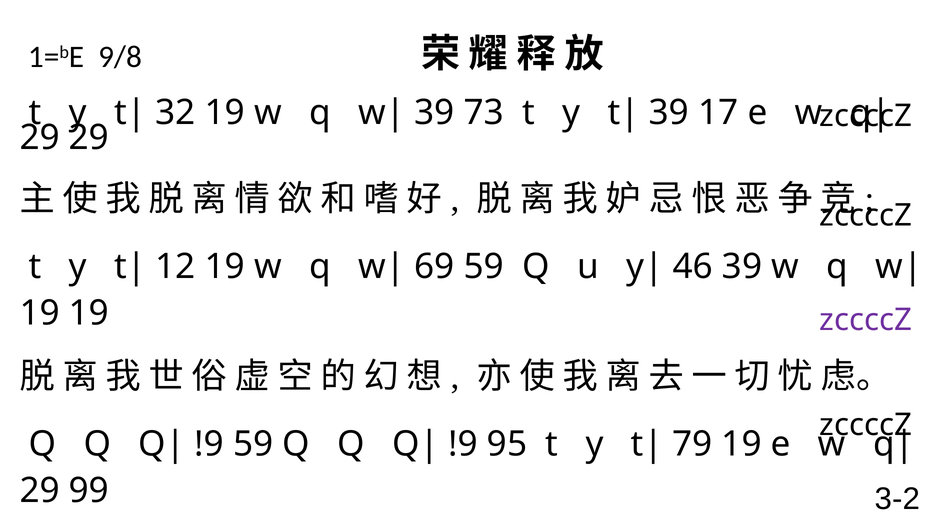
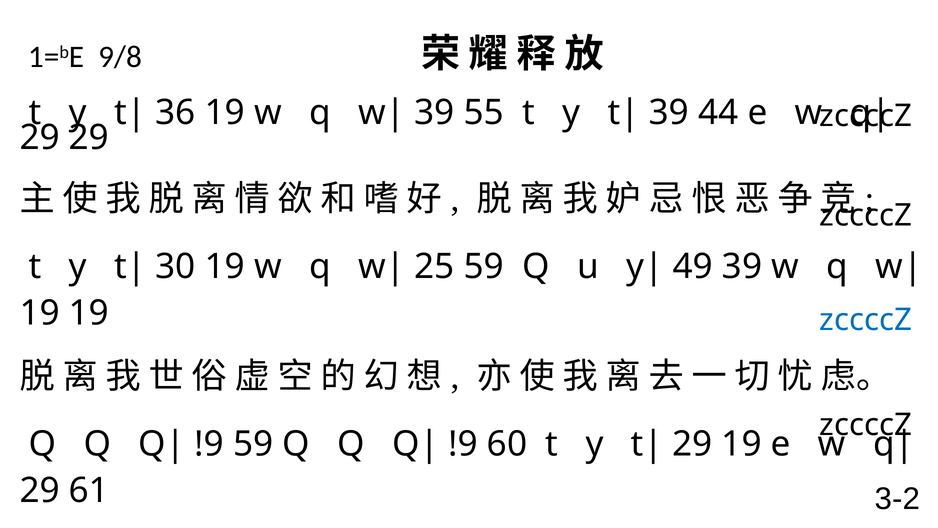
32: 32 -> 36 (175, 112)
73: 73 -> 55 (484, 112)
17: 17 -> 44 (718, 112)
12: 12 -> 30 (175, 267)
69: 69 -> 25 (434, 267)
46: 46 -> 49 (693, 267)
zccccZ colour: purple -> blue (866, 320)
95: 95 -> 60 (507, 444)
79: 79 -> 29 (692, 444)
99: 99 -> 61 (89, 490)
